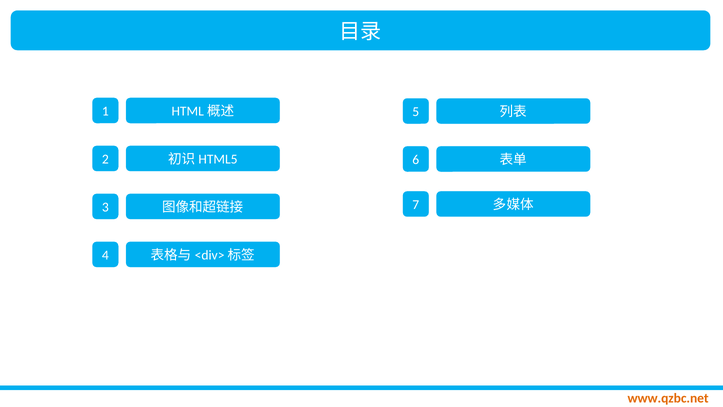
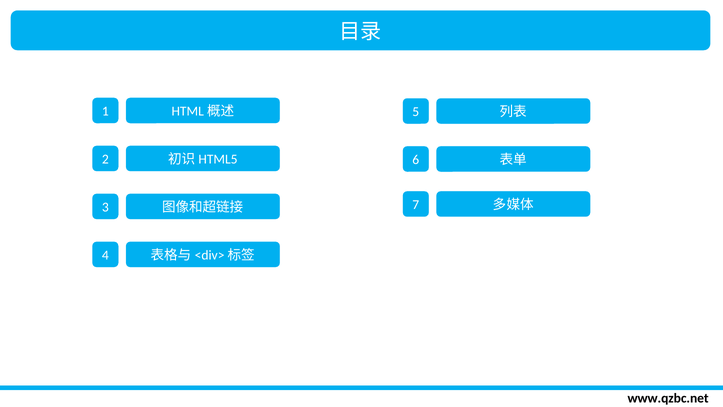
www.qzbc.net colour: orange -> black (668, 398)
